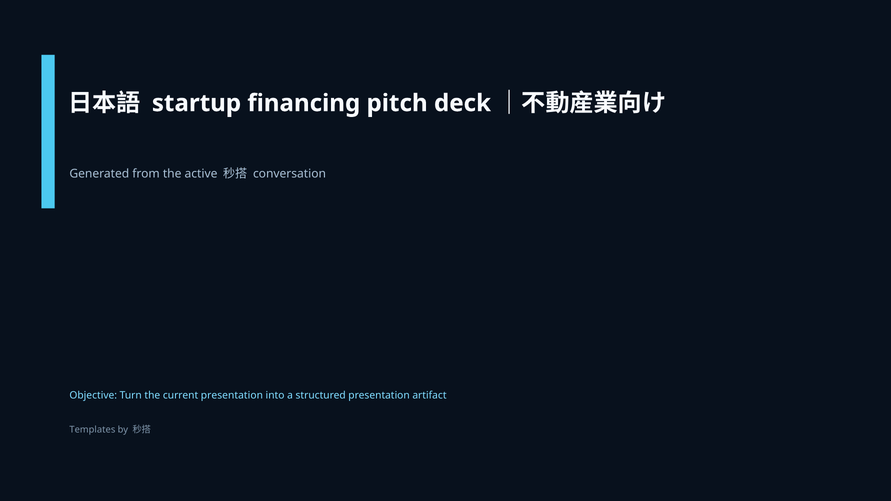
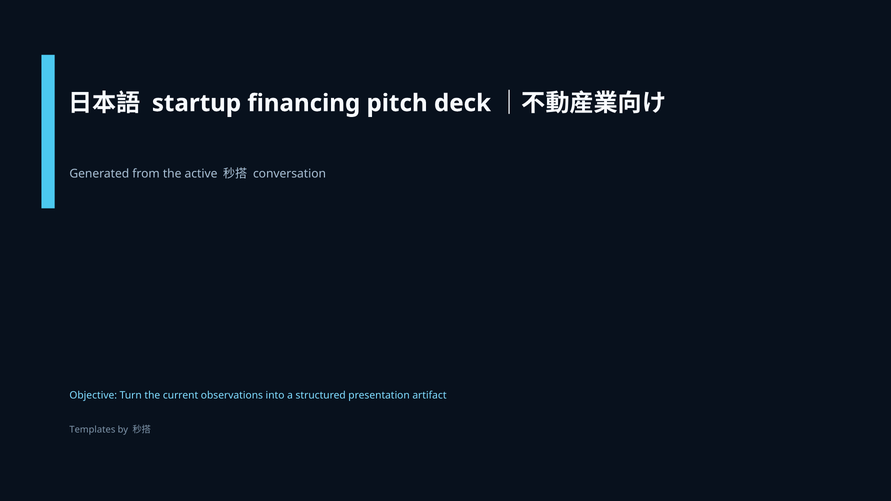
current presentation: presentation -> observations (232, 396)
